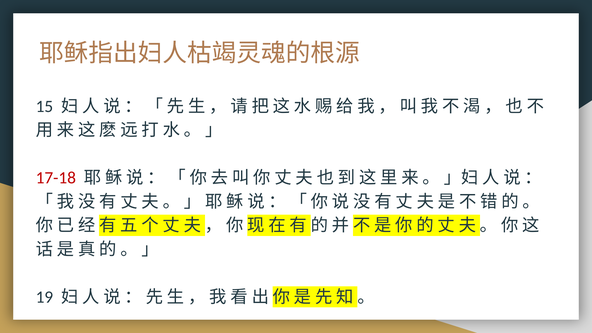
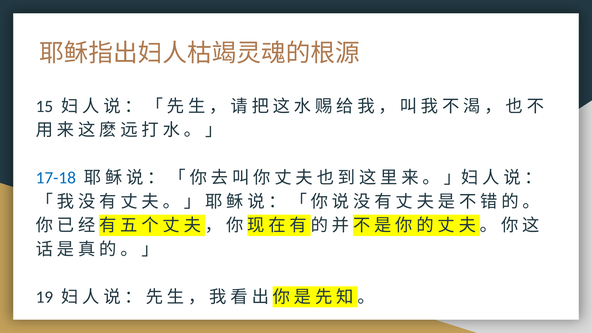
17-18 colour: red -> blue (56, 178)
